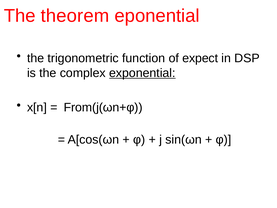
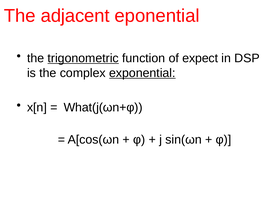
theorem: theorem -> adjacent (75, 16)
trigonometric underline: none -> present (83, 58)
From(j(ωn+φ: From(j(ωn+φ -> What(j(ωn+φ (103, 107)
